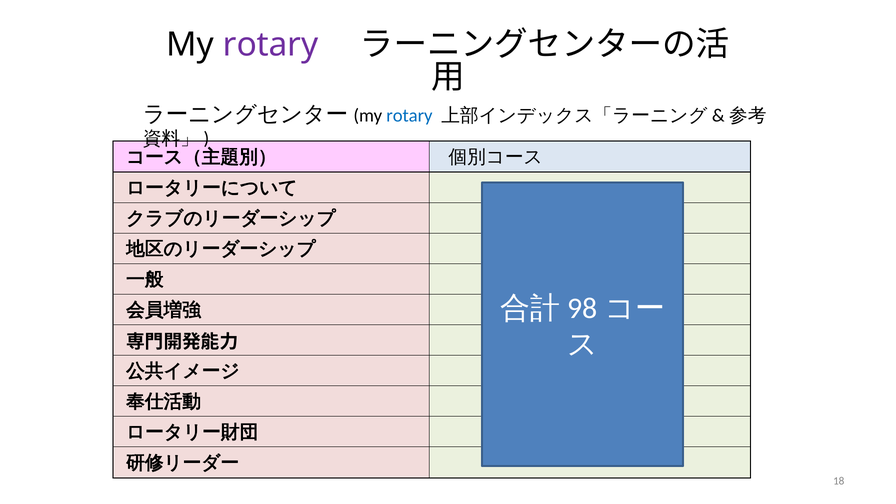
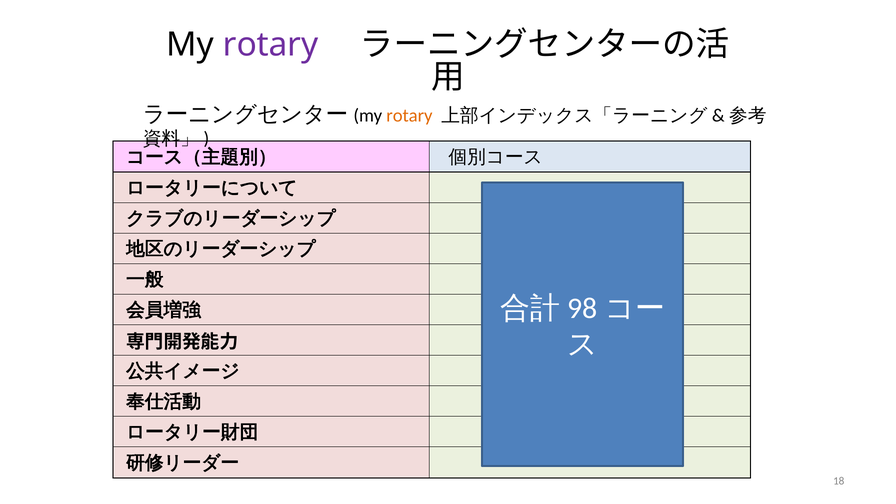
rotary colour: blue -> orange (409, 116)
